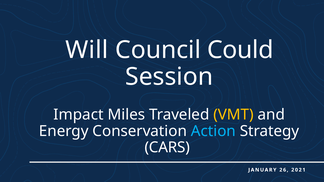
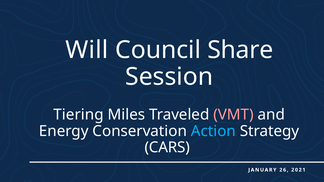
Could: Could -> Share (240, 50)
Impact: Impact -> Tiering (78, 115)
VMT colour: yellow -> pink (234, 115)
